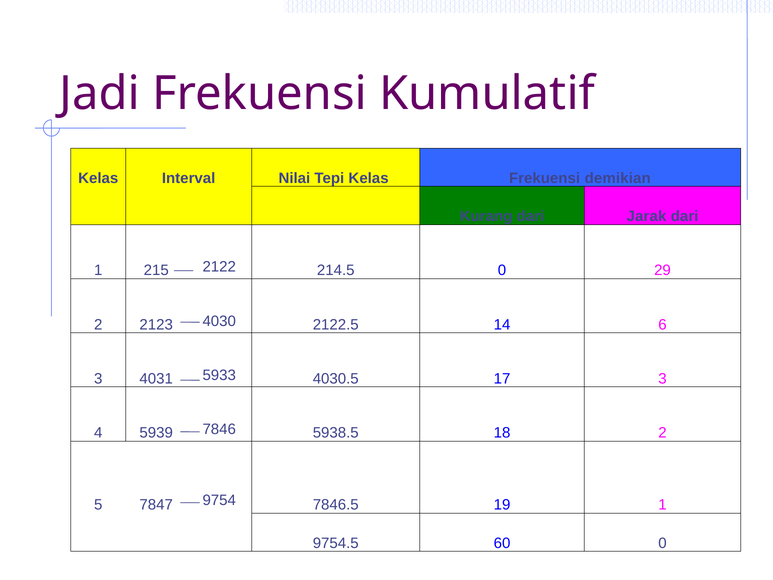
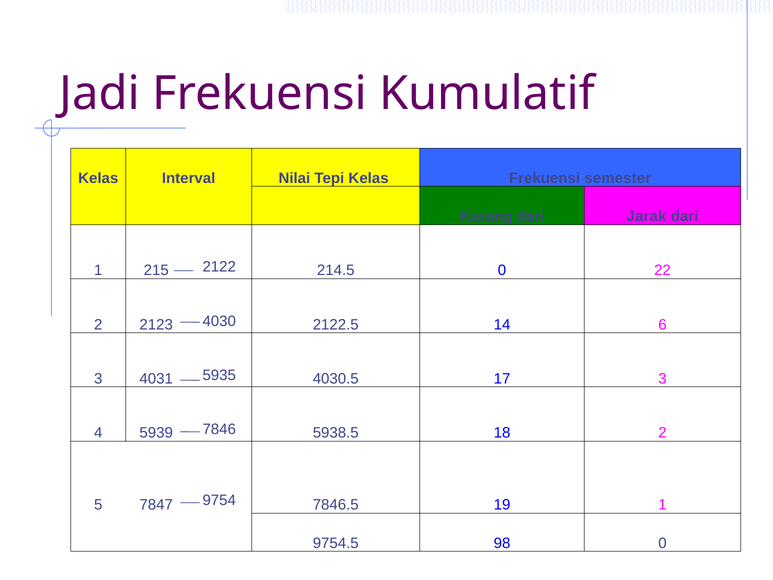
demikian: demikian -> semester (618, 178)
29: 29 -> 22 (662, 270)
5933: 5933 -> 5935 (219, 375)
60: 60 -> 98 (502, 543)
